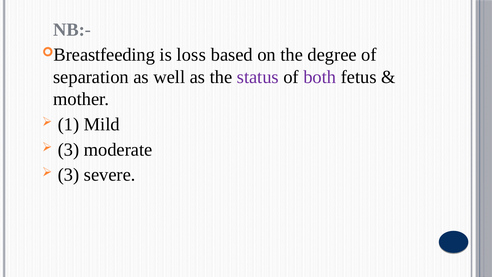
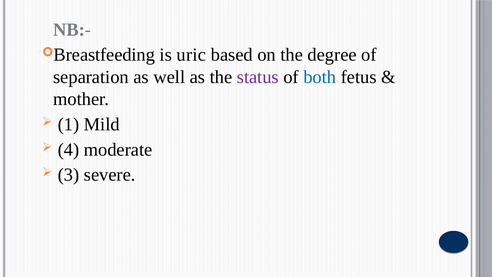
loss: loss -> uric (191, 55)
both colour: purple -> blue (320, 77)
3: 3 -> 4 (68, 149)
